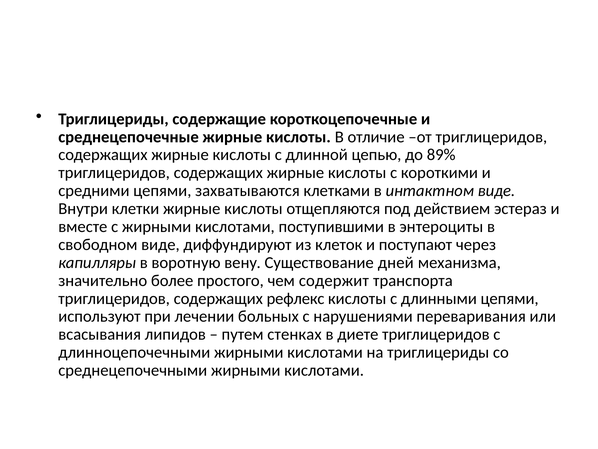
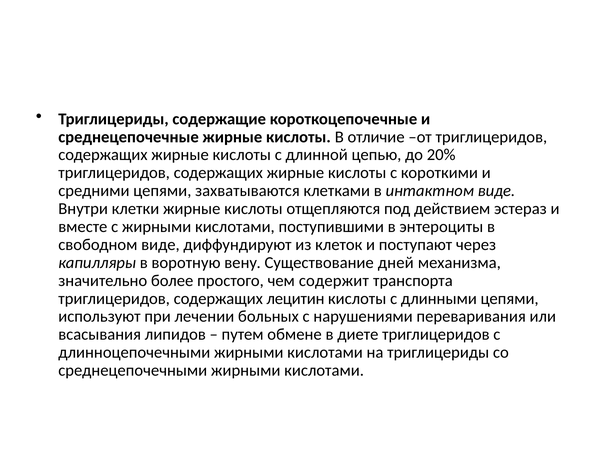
89%: 89% -> 20% (441, 155)
рефлекс: рефлекс -> лецитин (296, 298)
стенках: стенках -> обмене (295, 334)
